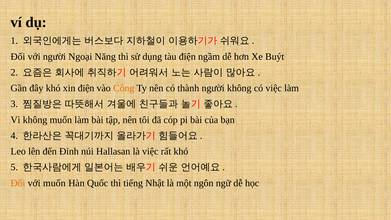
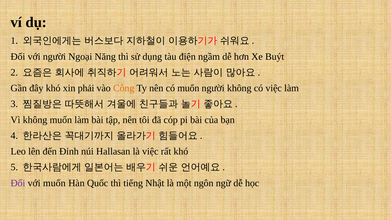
xin điện: điện -> phải (86, 88)
có thành: thành -> muốn (188, 88)
Đối colour: orange -> purple (18, 183)
